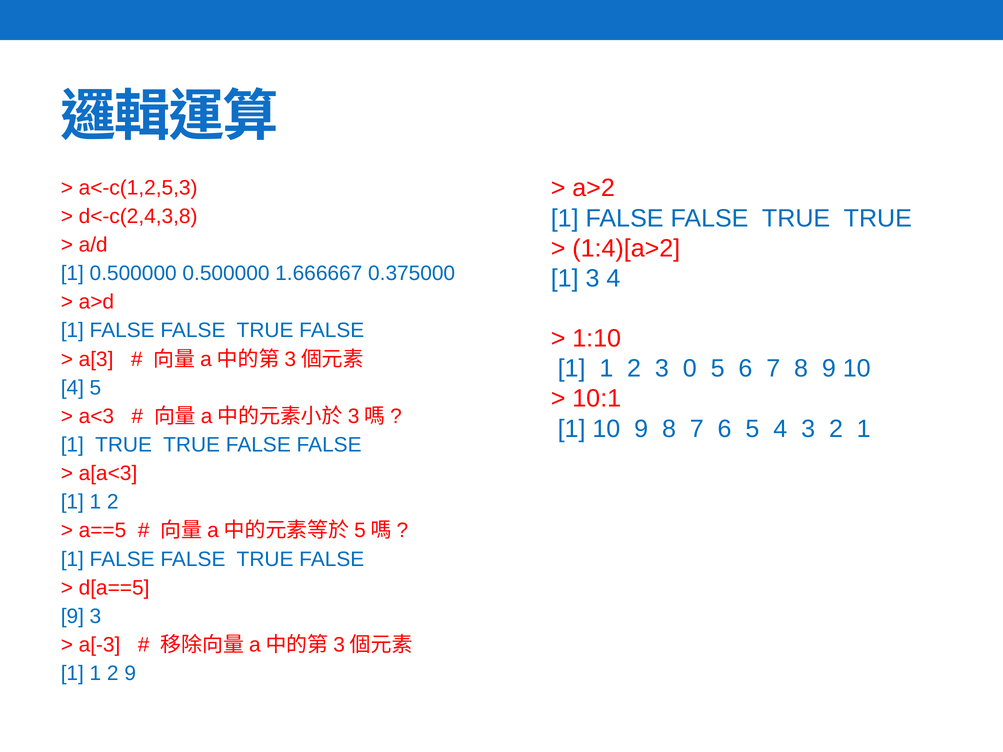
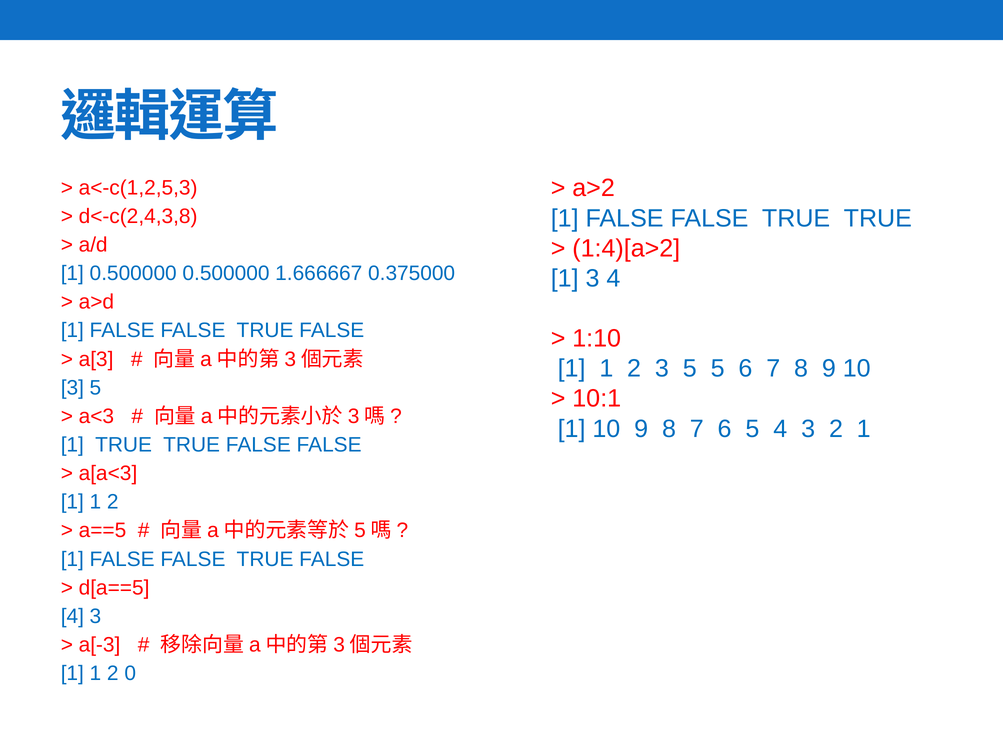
2 3 0: 0 -> 5 (690, 369)
4: 4 -> 3 (72, 388)
9: 9 -> 4 (72, 617)
2 9: 9 -> 0 (130, 674)
